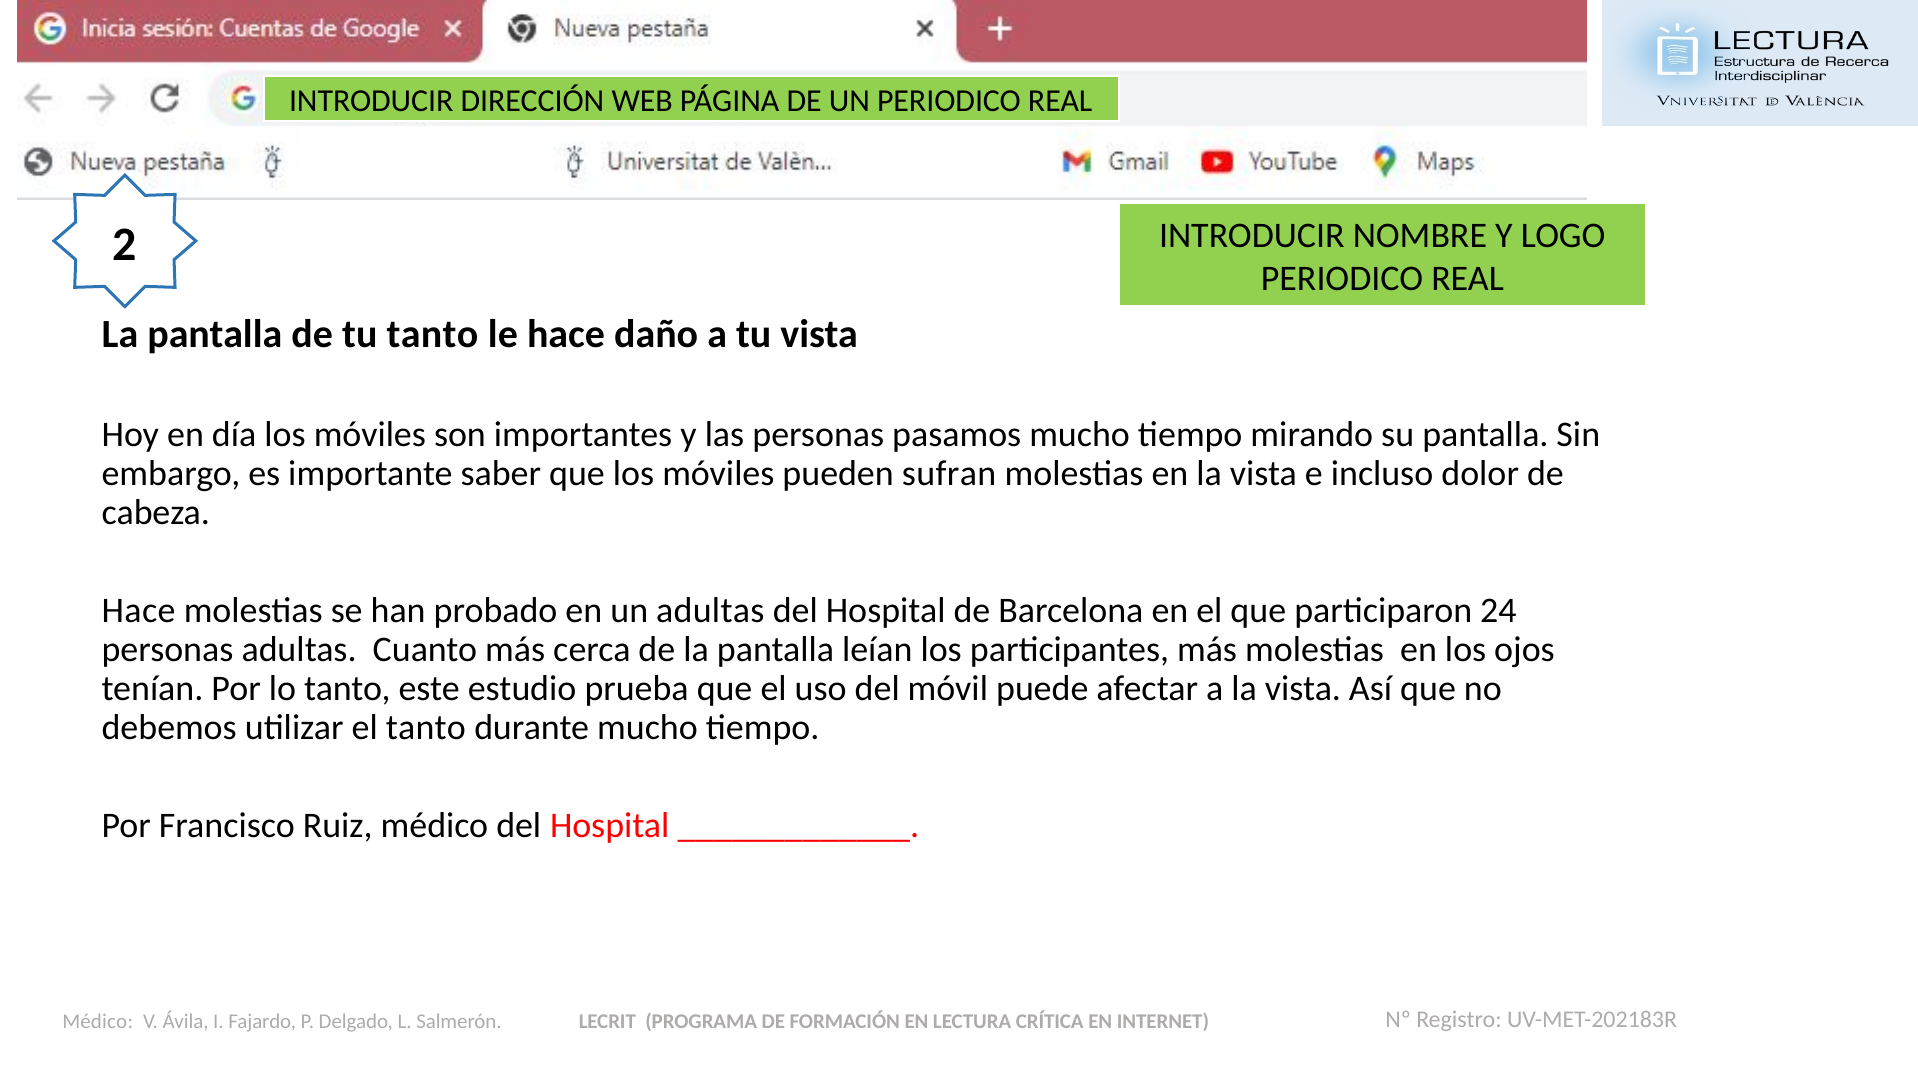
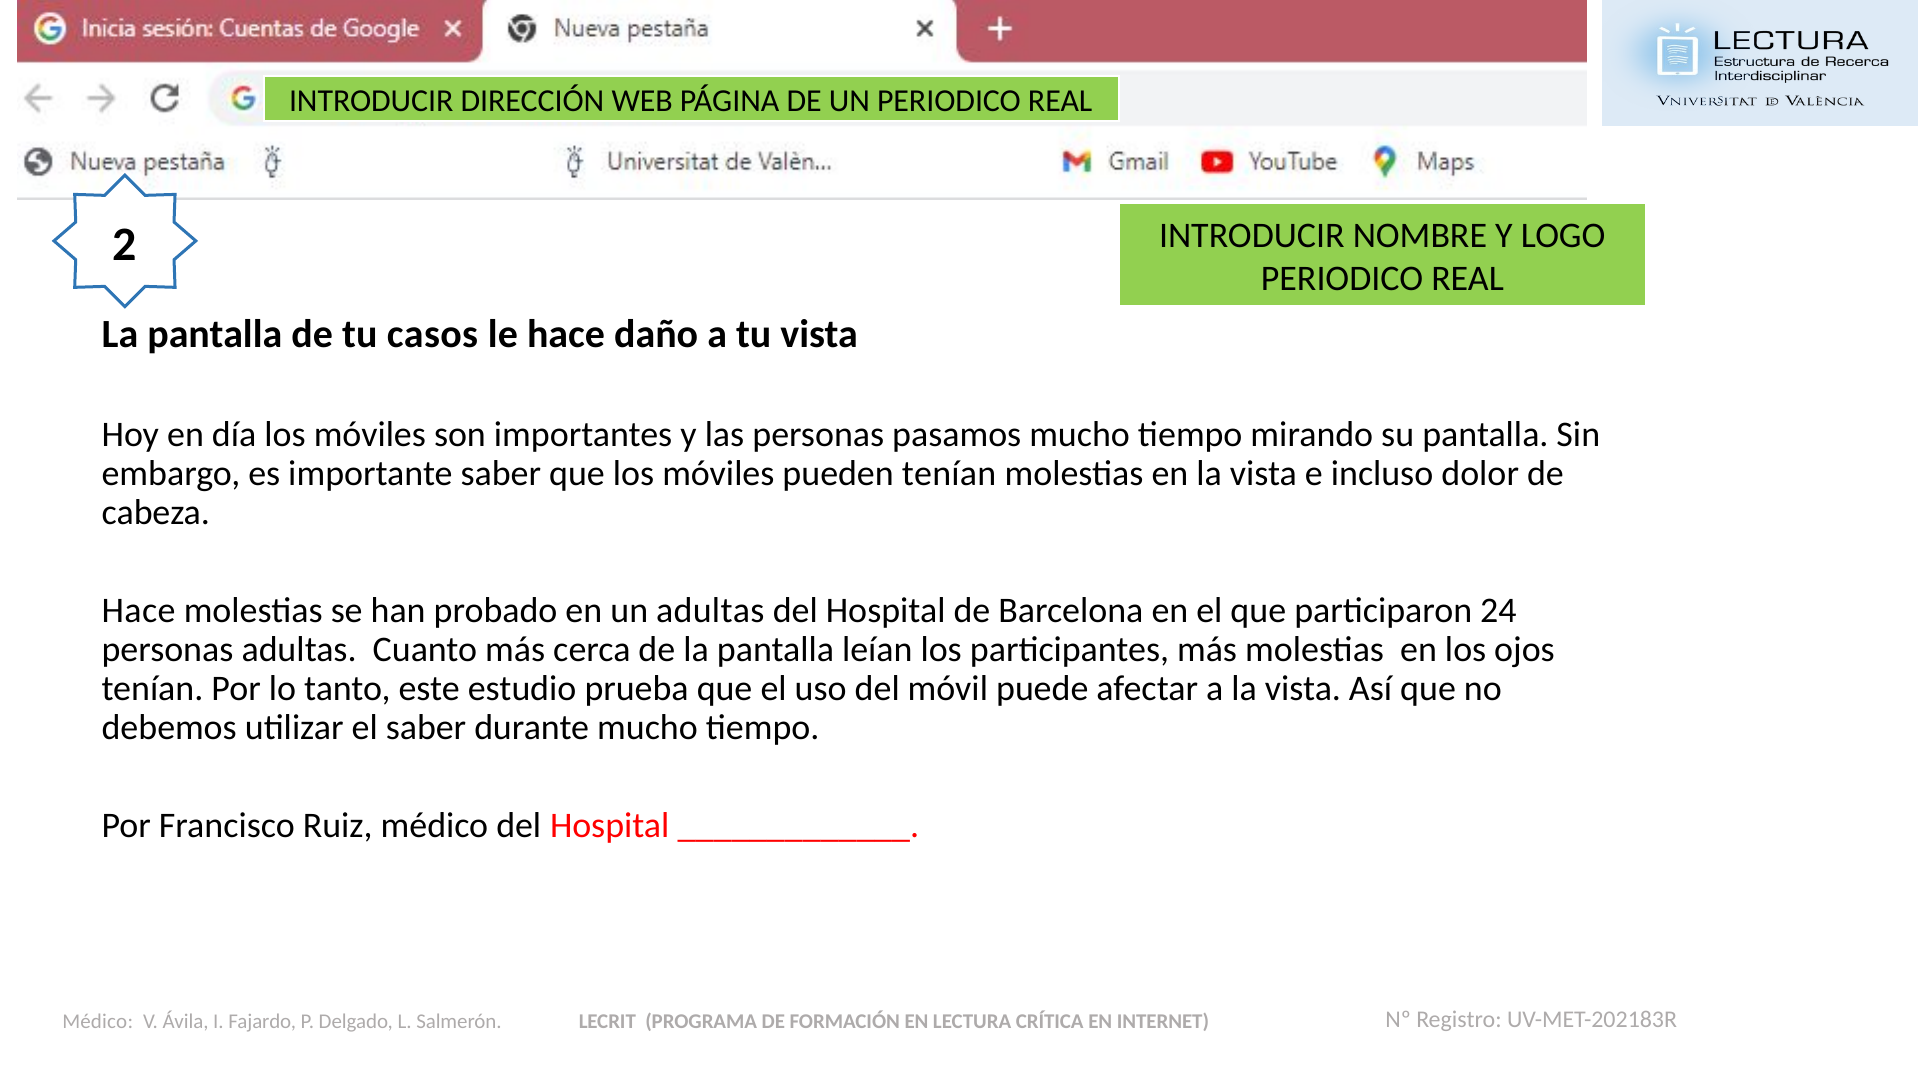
tu tanto: tanto -> casos (432, 334)
pueden sufran: sufran -> tenían (949, 473)
el tanto: tanto -> saber (426, 727)
